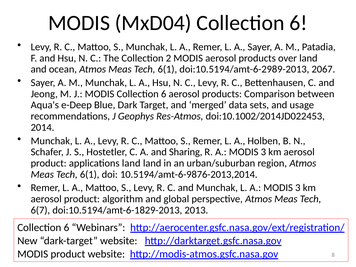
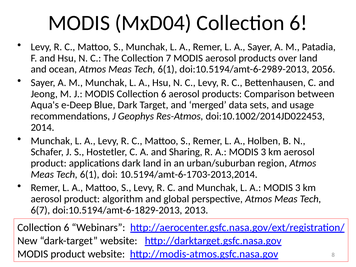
2: 2 -> 7 (168, 58)
2067: 2067 -> 2056 (323, 69)
applications land: land -> dark (131, 163)
10.5194/amt-6-9876-2013,2014: 10.5194/amt-6-9876-2013,2014 -> 10.5194/amt-6-1703-2013,2014 (189, 174)
